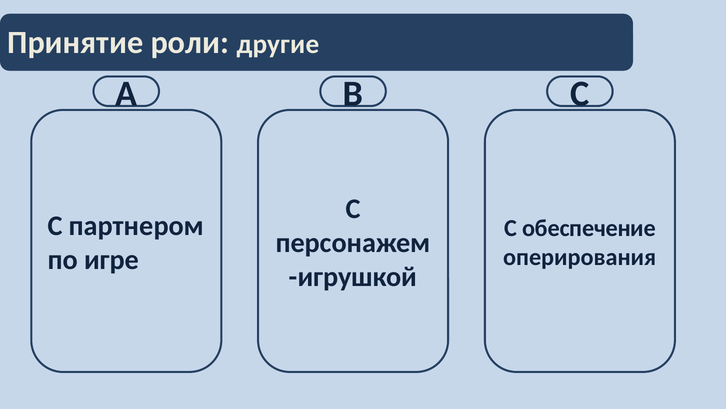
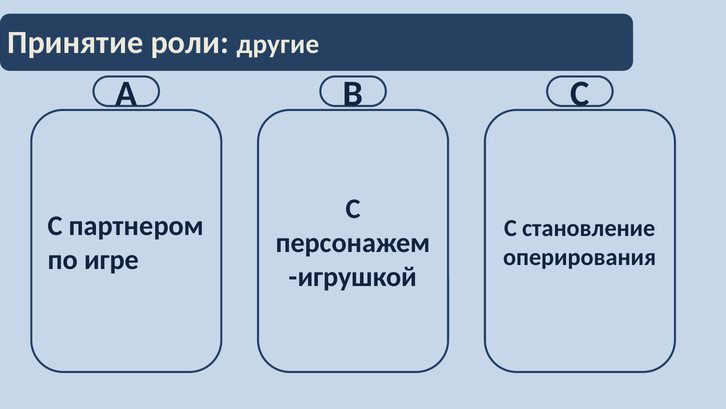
обеспечение: обеспечение -> становление (589, 228)
